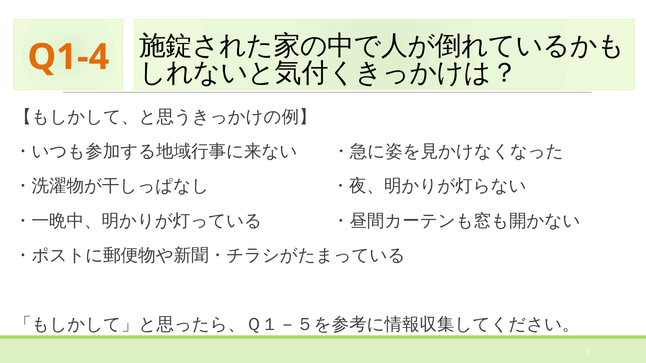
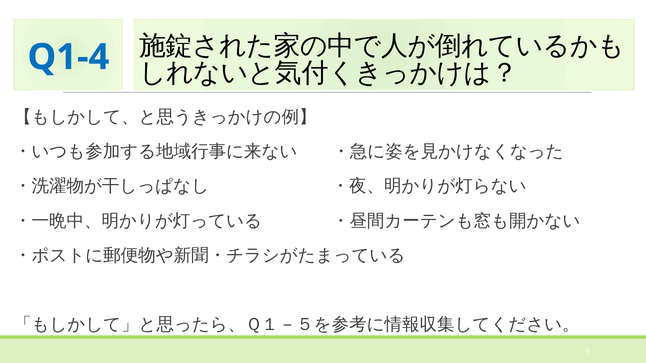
Q1-4 colour: orange -> blue (68, 57)
